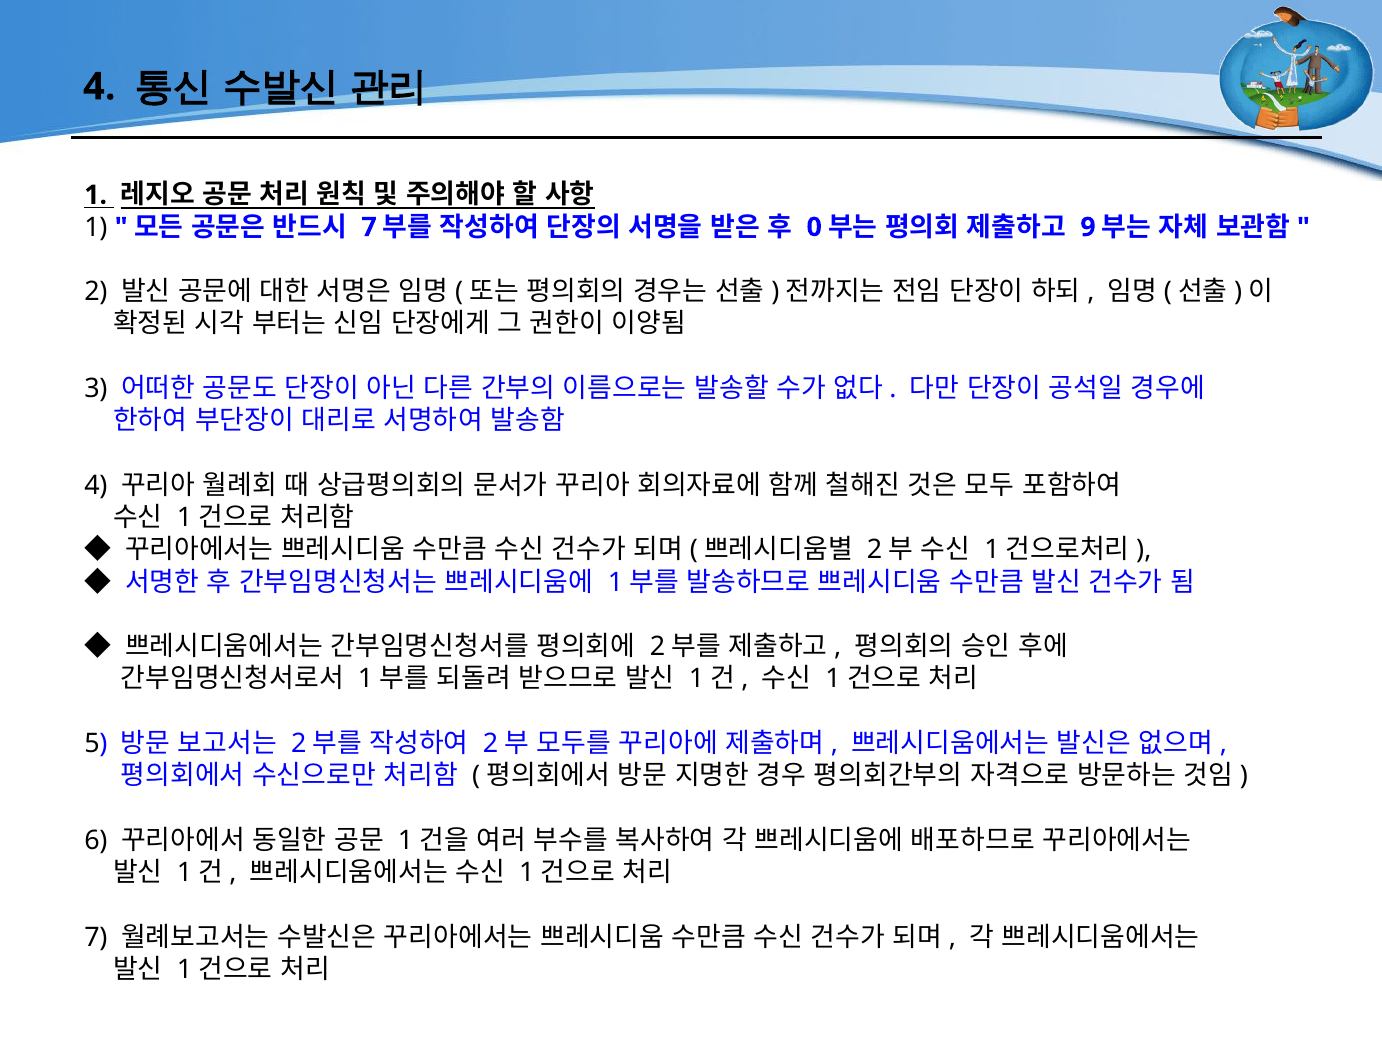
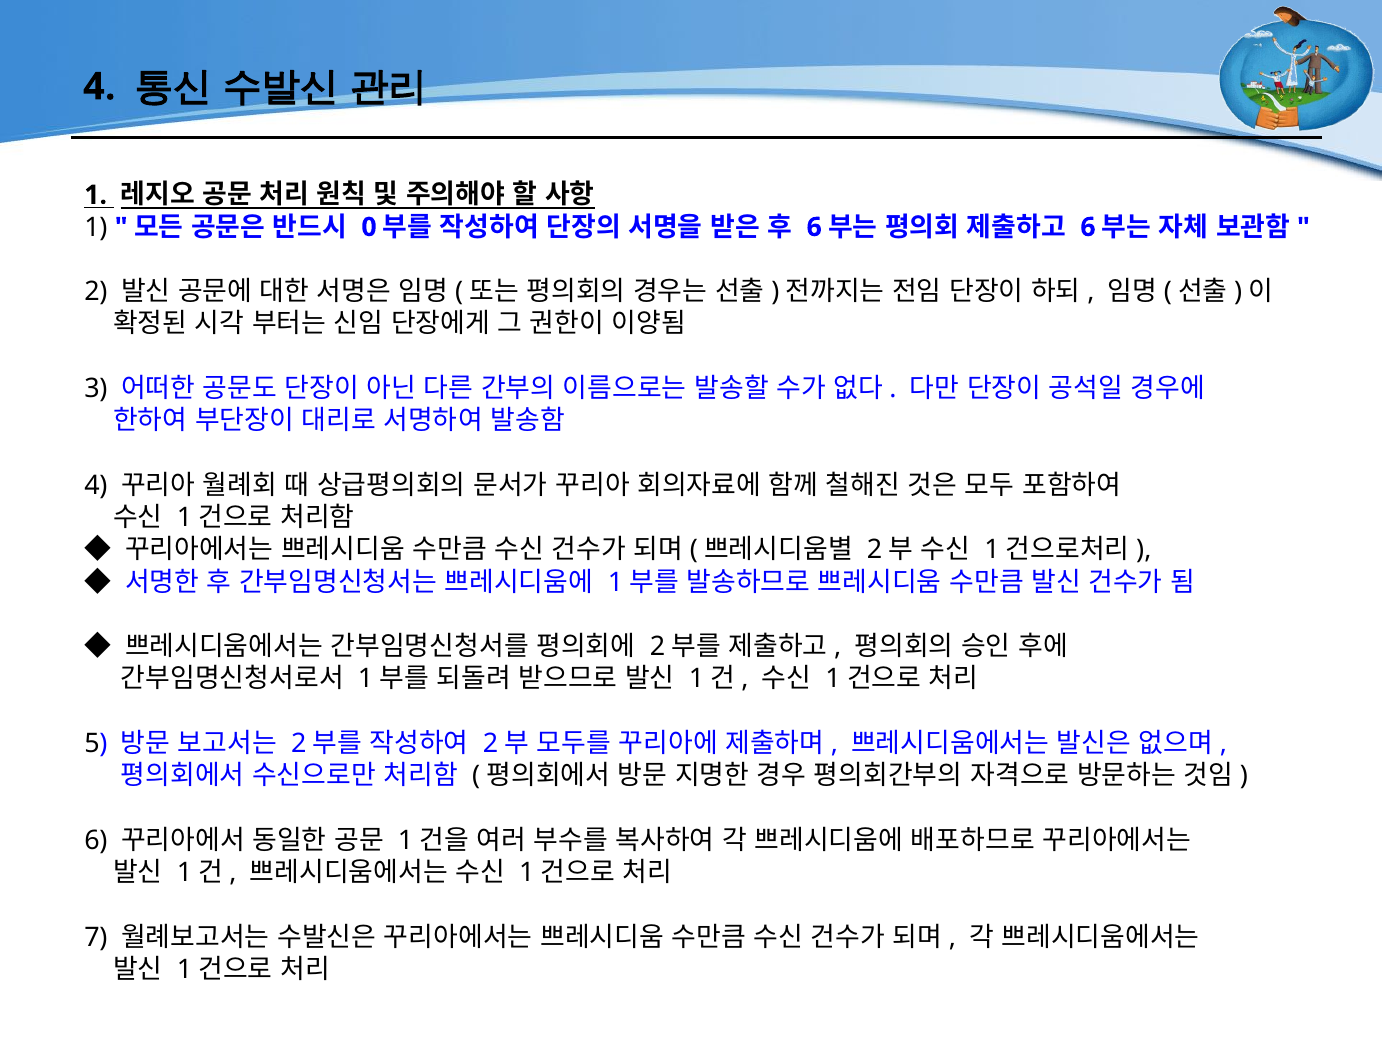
7: 7 -> 0 (369, 227)
0: 0 -> 6 (814, 227)
9: 9 -> 6 (1088, 227)
